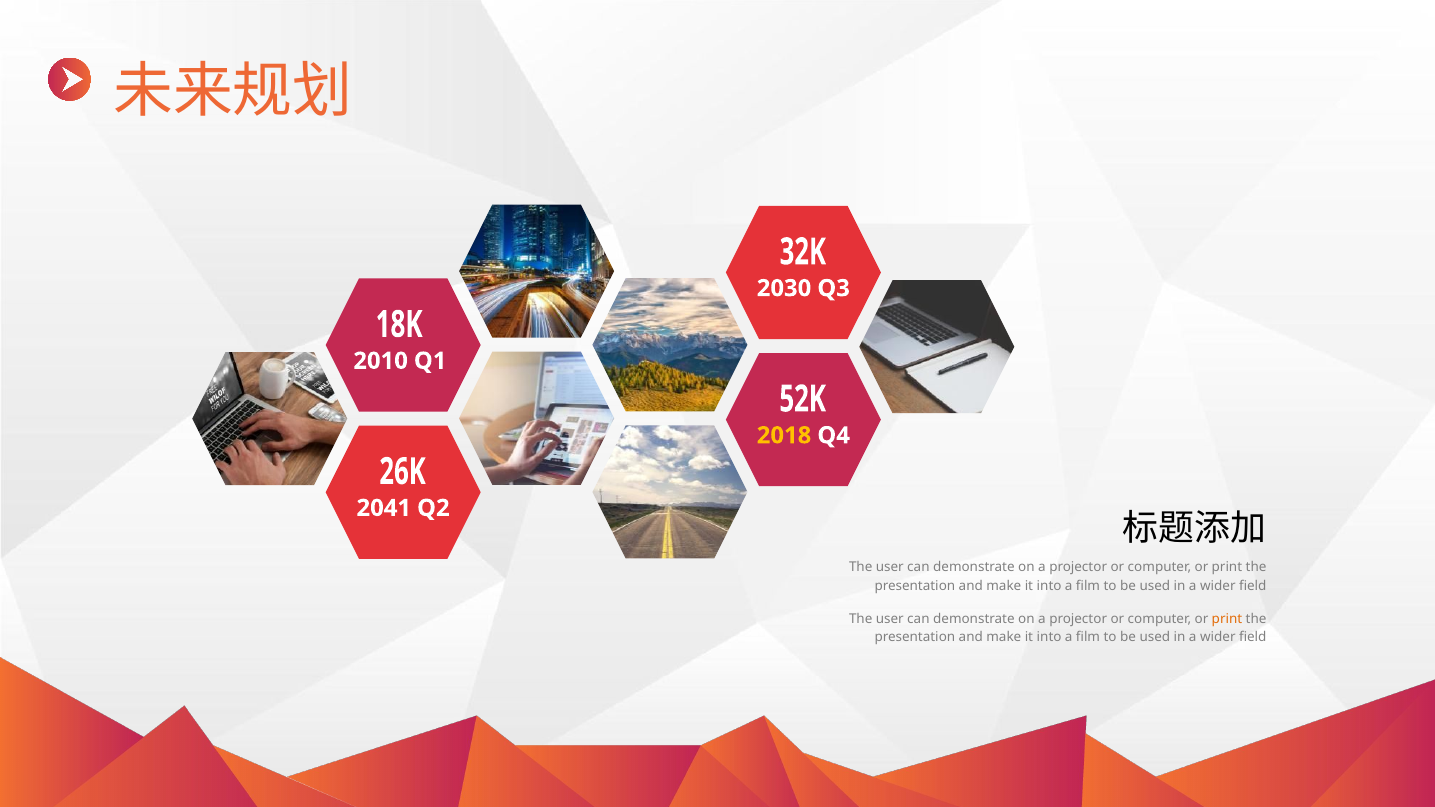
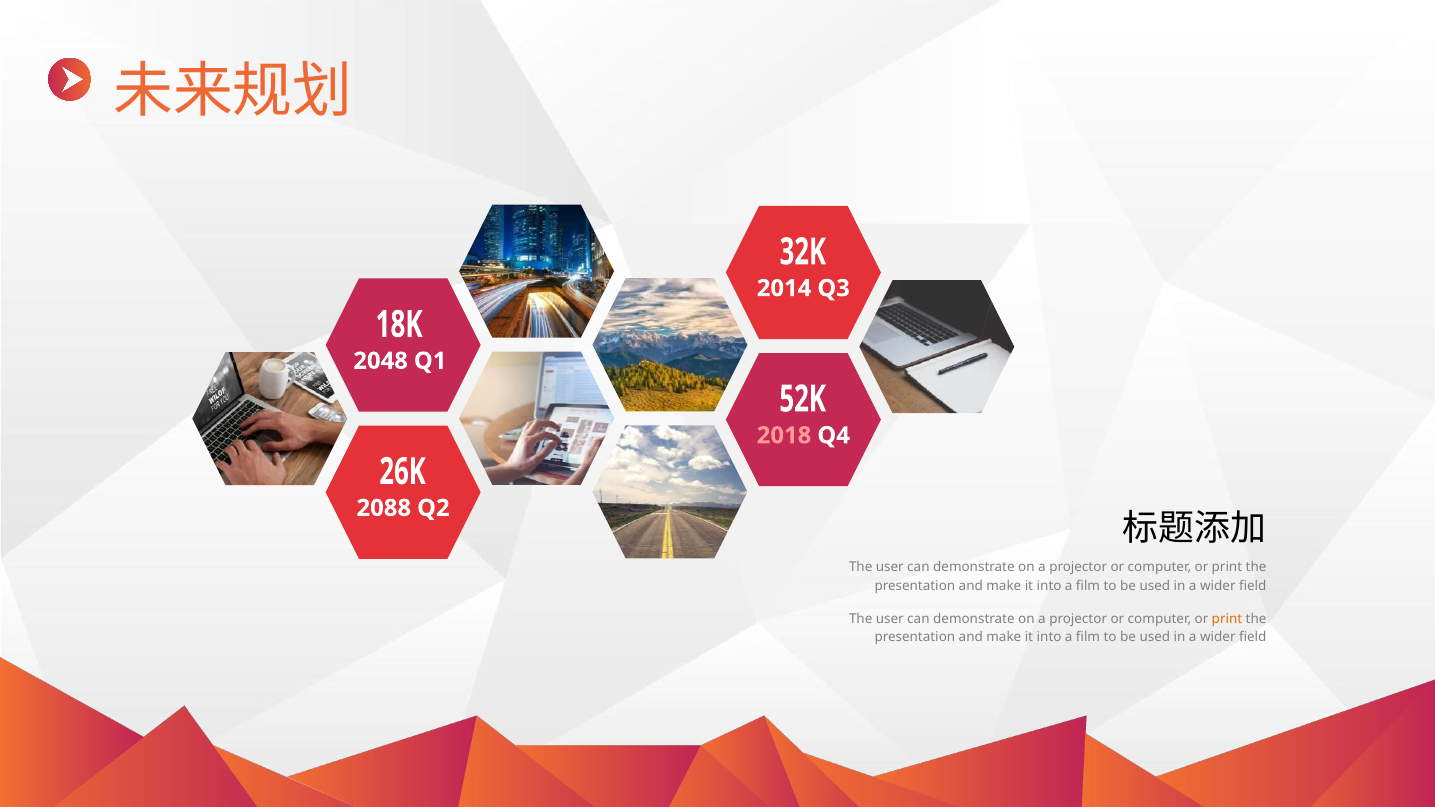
2030: 2030 -> 2014 (784, 288)
2010: 2010 -> 2048 (381, 361)
2018 colour: yellow -> pink (784, 436)
2041: 2041 -> 2088 (384, 508)
